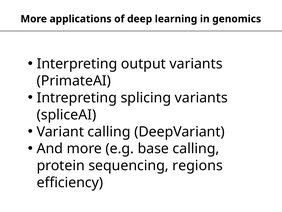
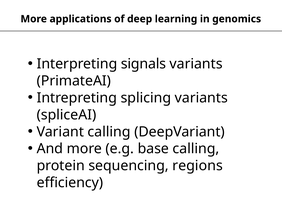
output: output -> signals (143, 64)
